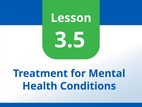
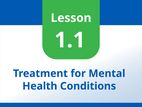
3.5: 3.5 -> 1.1 (70, 40)
